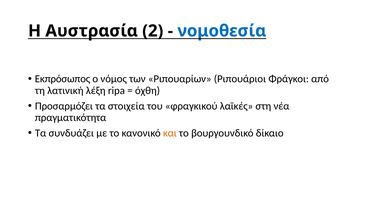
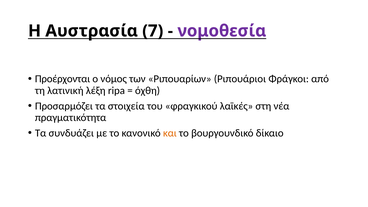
2: 2 -> 7 (153, 31)
νομοθεσία colour: blue -> purple (222, 31)
Εκπρόσωπος: Εκπρόσωπος -> Προέρχονται (63, 79)
